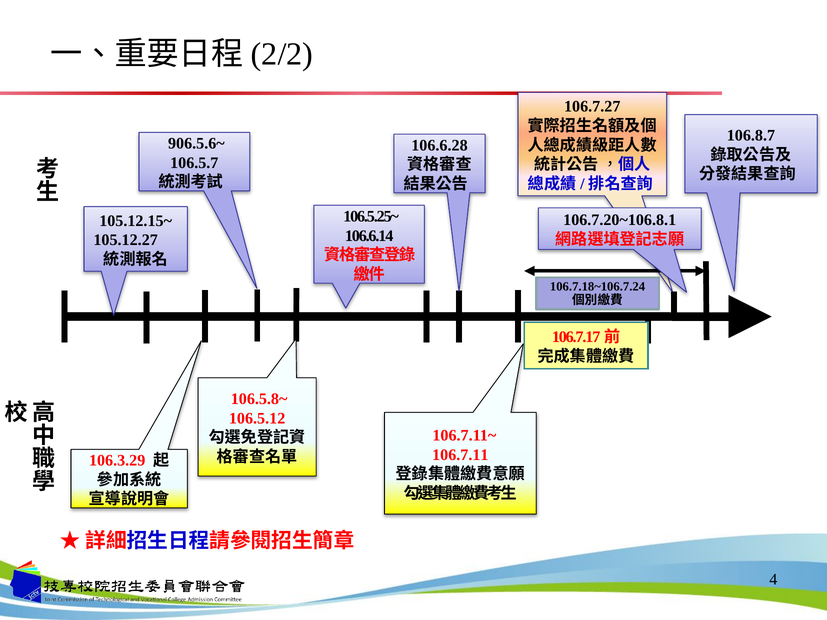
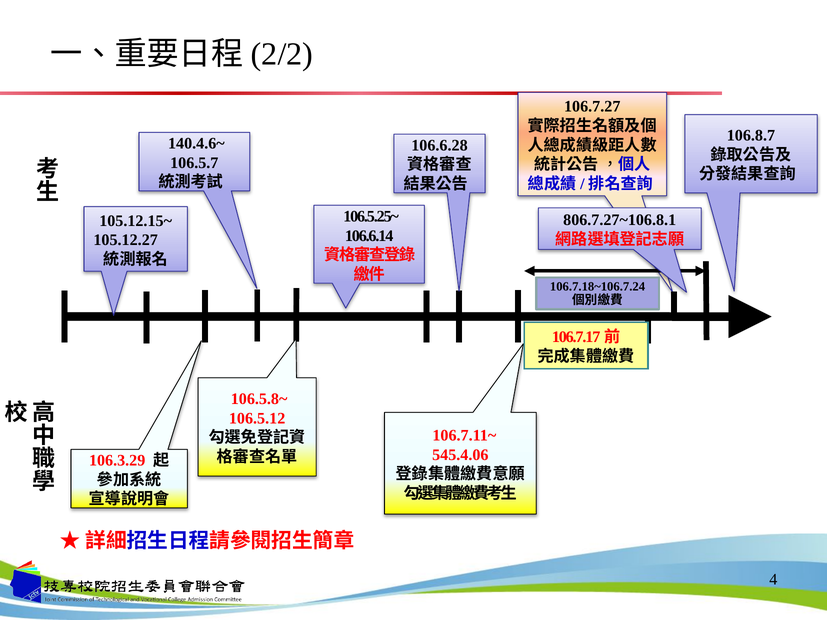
906.5.6~: 906.5.6~ -> 140.4.6~ (196, 143)
106.7.20~106.8.1: 106.7.20~106.8.1 -> 806.7.27~106.8.1 (620, 220)
106.7.11: 106.7.11 -> 545.4.06 (460, 455)
